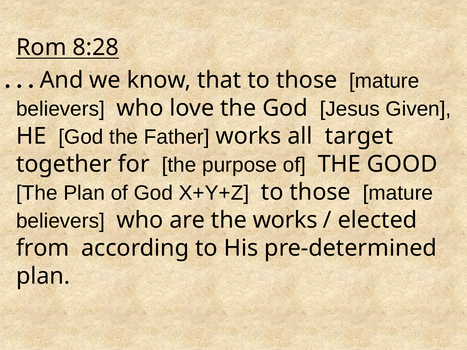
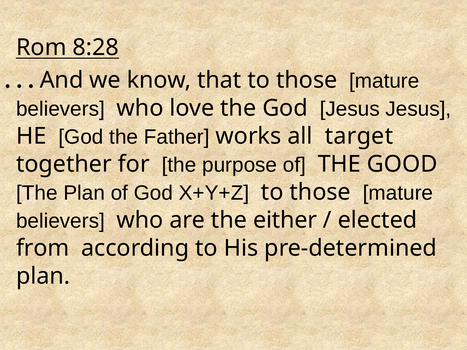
Jesus Given: Given -> Jesus (418, 109)
the works: works -> either (285, 220)
